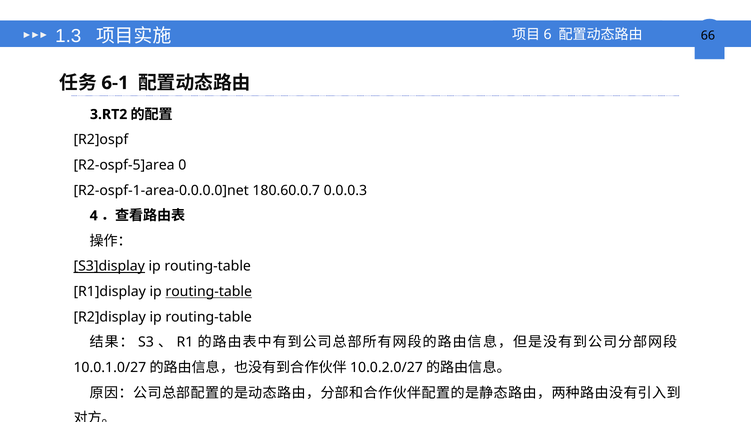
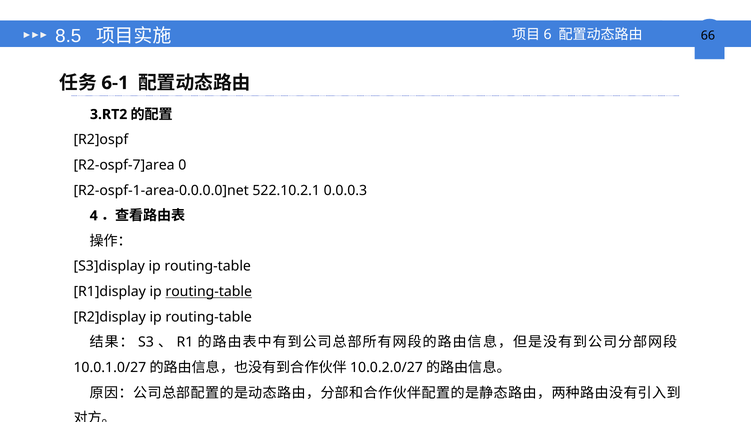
1.3: 1.3 -> 8.5 (68, 36)
R2-ospf-5]area: R2-ospf-5]area -> R2-ospf-7]area (124, 165)
180.60.0.7: 180.60.0.7 -> 522.10.2.1 (286, 191)
S3]display underline: present -> none (109, 267)
